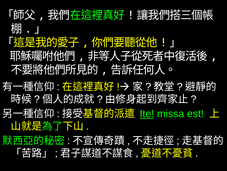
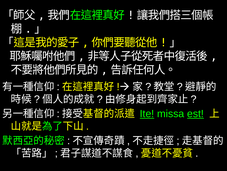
est underline: none -> present (196, 113)
